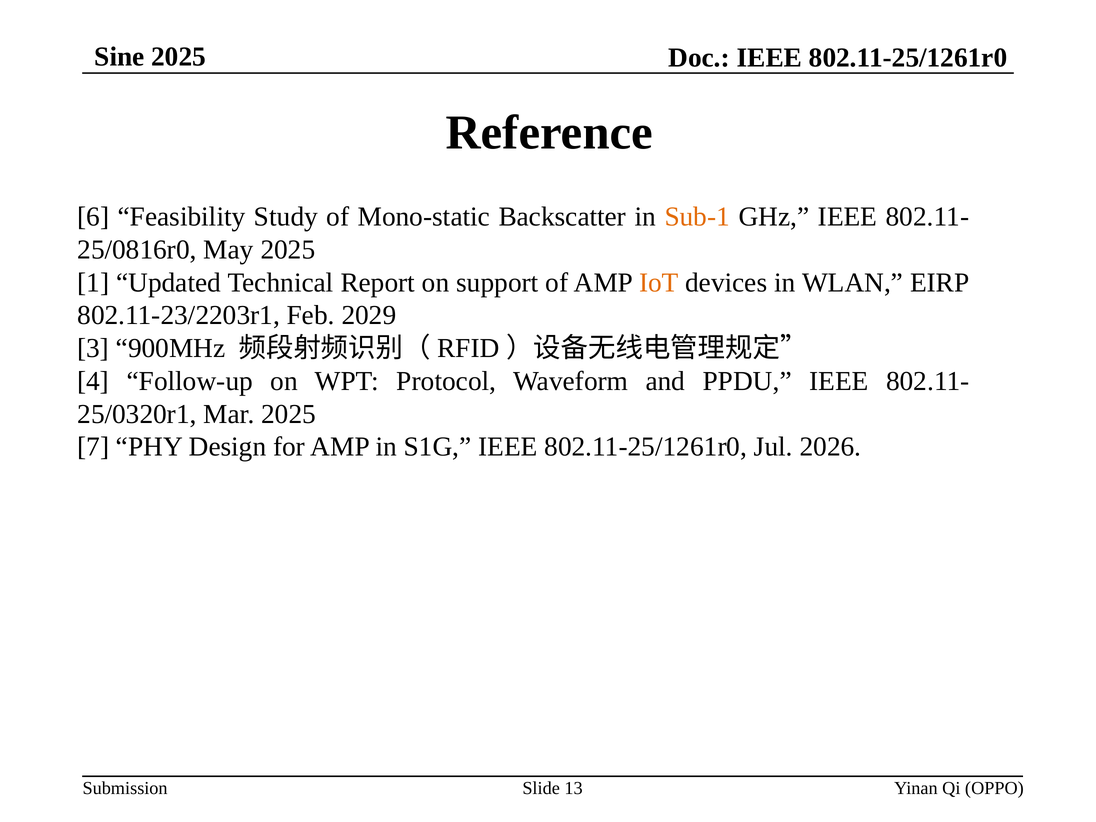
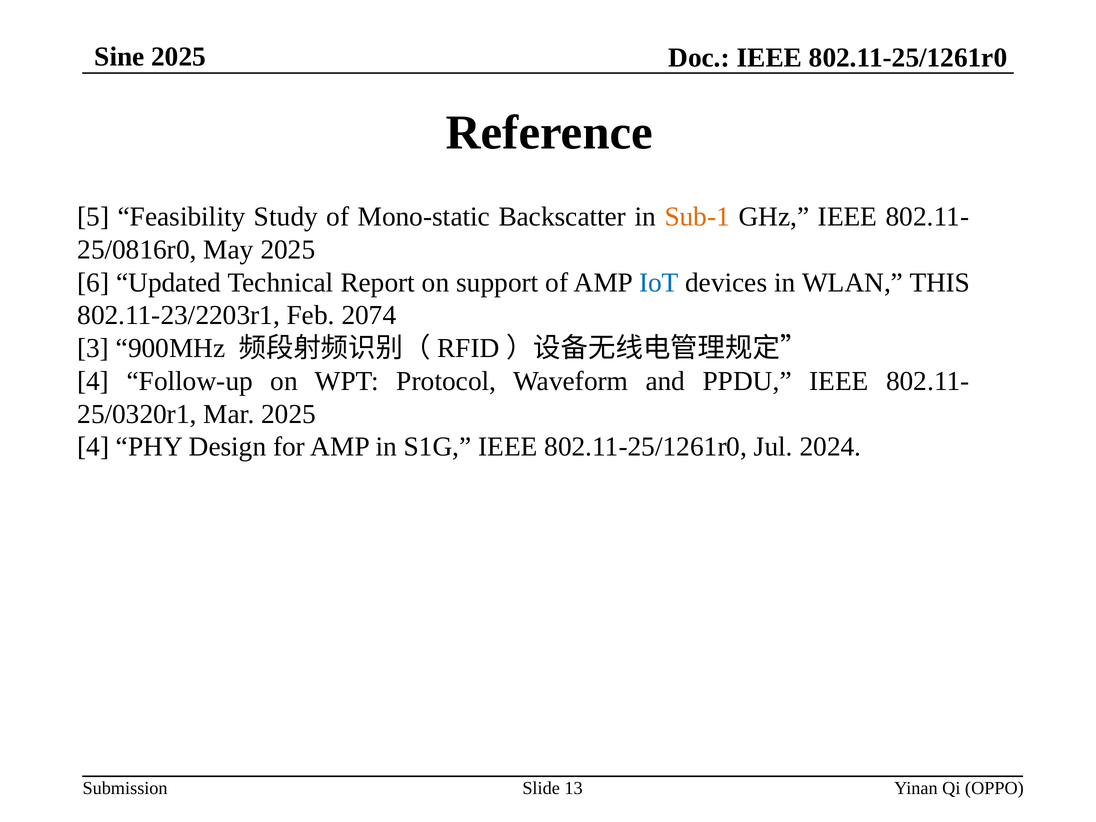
6: 6 -> 5 (93, 217)
1: 1 -> 6 (93, 283)
IoT colour: orange -> blue (659, 283)
EIRP: EIRP -> THIS (940, 283)
2029: 2029 -> 2074 (369, 315)
7: 7 -> 4 (93, 447)
2026: 2026 -> 2024 (830, 447)
